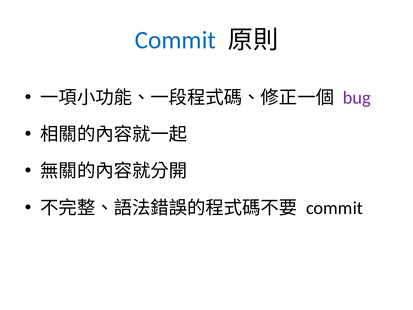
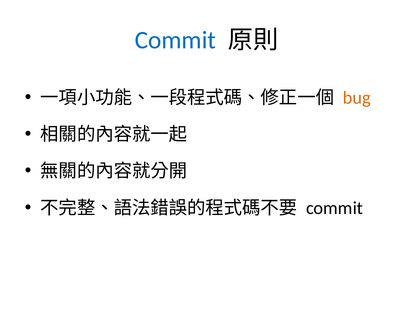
bug colour: purple -> orange (357, 98)
